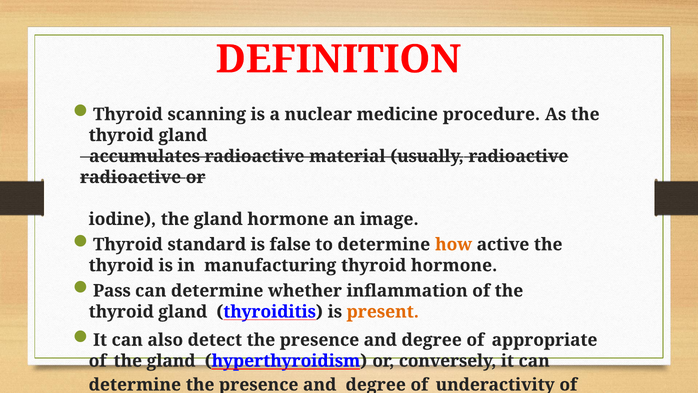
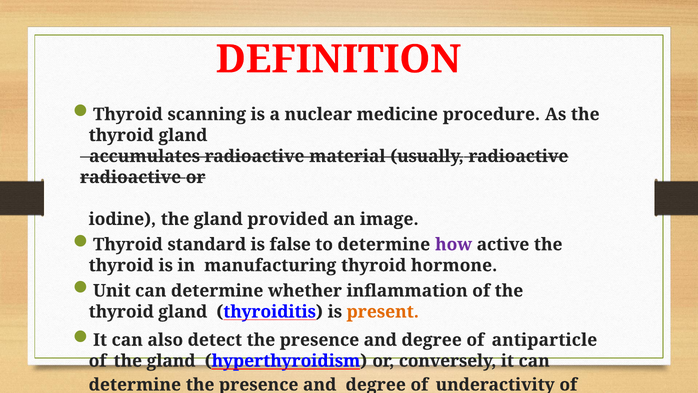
gland hormone: hormone -> provided (288, 219)
how colour: orange -> purple (454, 244)
Pass: Pass -> Unit (112, 291)
appropriate: appropriate -> antiparticle (544, 340)
